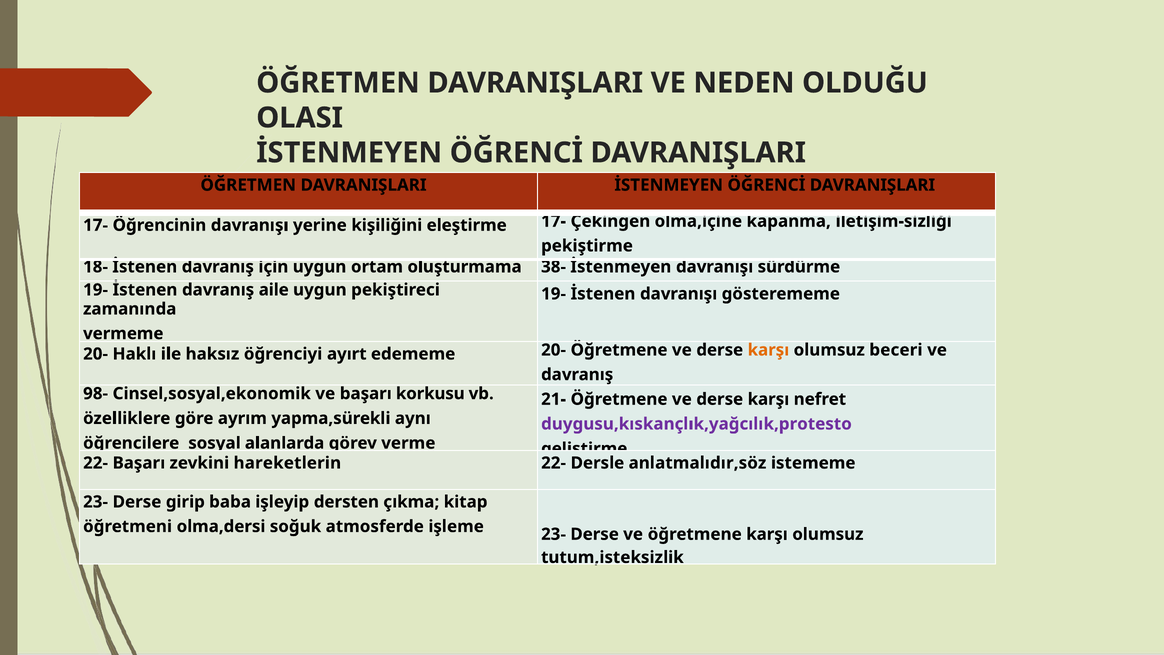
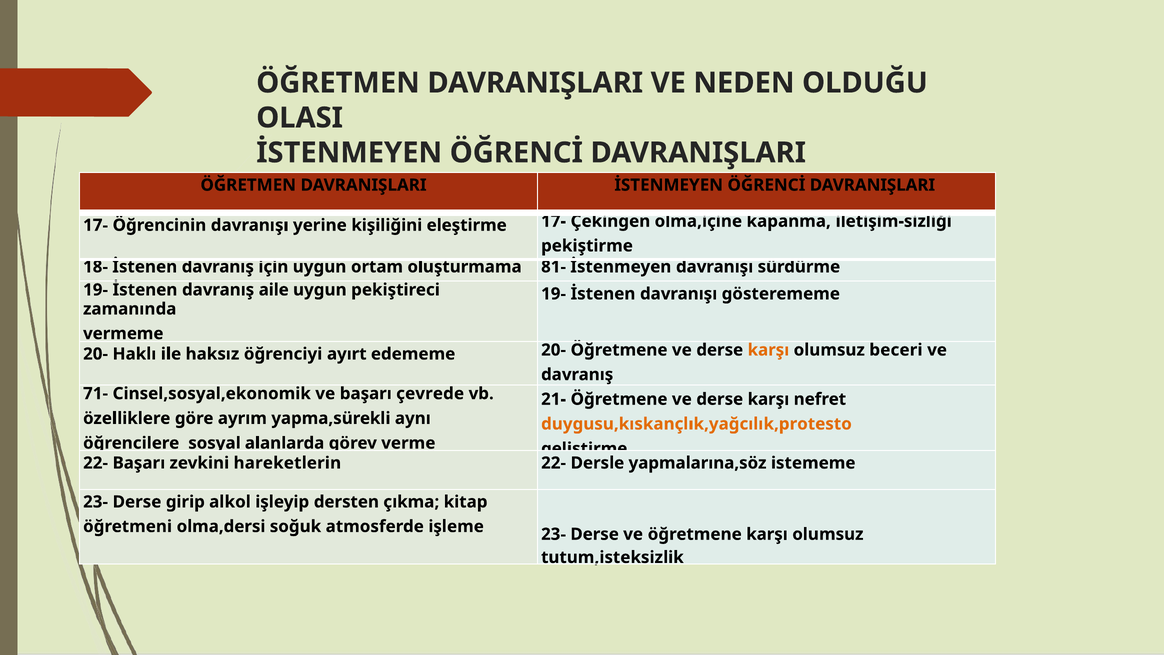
38-: 38- -> 81- (553, 267)
98-: 98- -> 71- (96, 393)
korkusu: korkusu -> çevrede (430, 393)
duygusu,kıskançlık,yağcılık,protesto colour: purple -> orange (696, 424)
anlatmalıdır,söz: anlatmalıdır,söz -> yapmalarına,söz (698, 463)
baba: baba -> alkol (230, 502)
